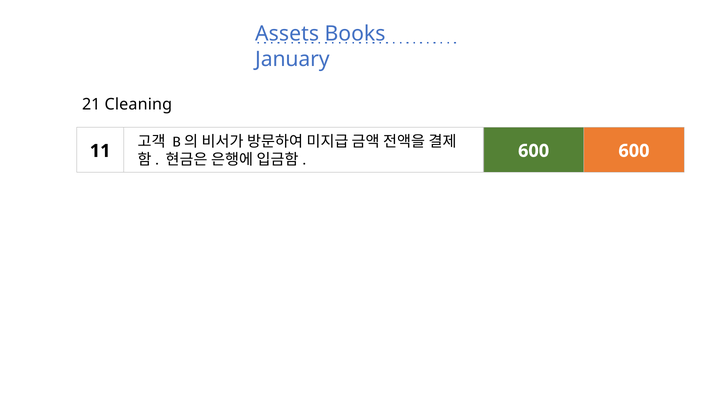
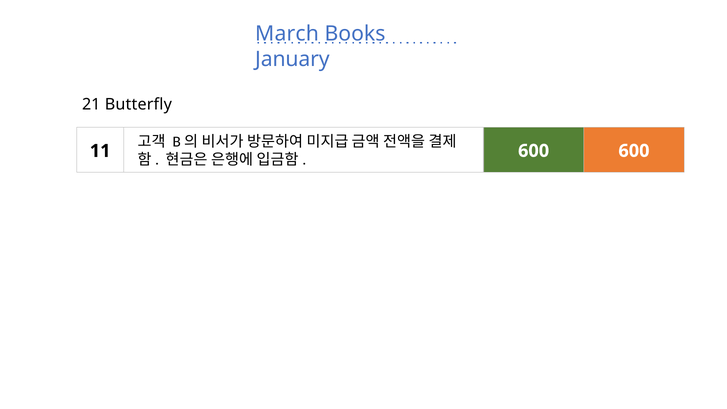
Assets: Assets -> March (287, 34)
Cleaning: Cleaning -> Butterfly (138, 104)
